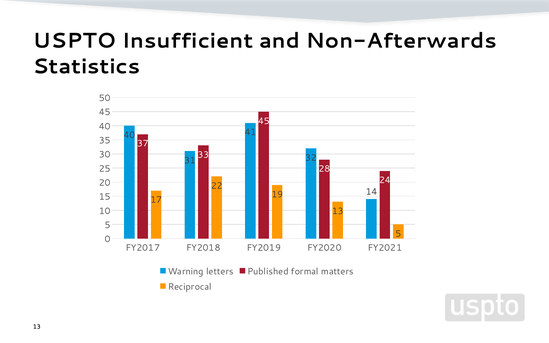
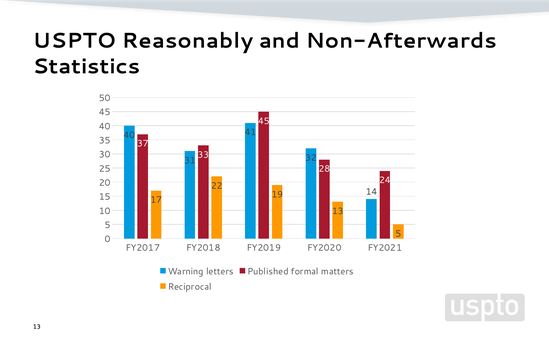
Insufficient: Insufficient -> Reasonably (187, 41)
